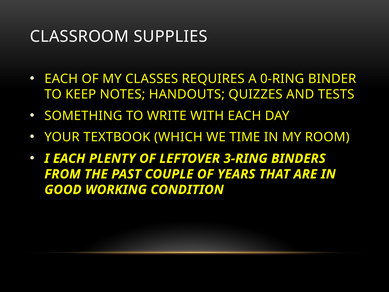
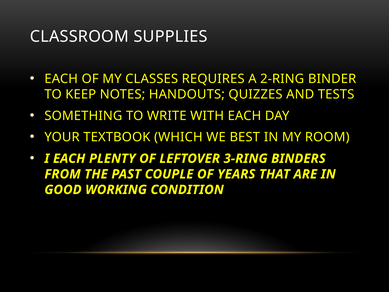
0-RING: 0-RING -> 2-RING (282, 79)
TIME: TIME -> BEST (245, 137)
